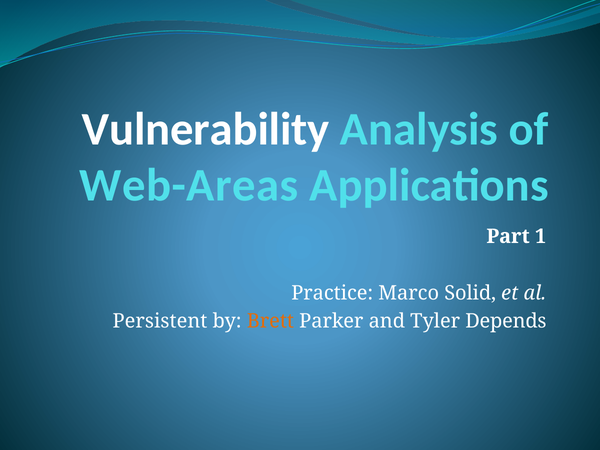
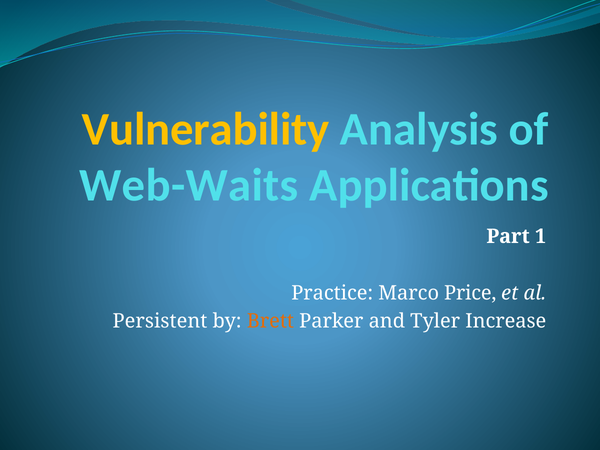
Vulnerability colour: white -> yellow (206, 129)
Web-Areas: Web-Areas -> Web-Waits (189, 185)
Solid: Solid -> Price (470, 293)
Depends: Depends -> Increase (506, 321)
